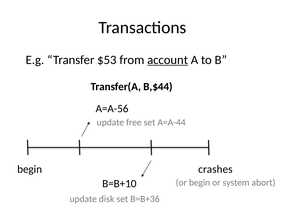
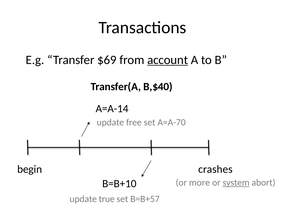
$53: $53 -> $69 (107, 60)
B,$44: B,$44 -> B,$40 (158, 87)
A=A-56: A=A-56 -> A=A-14 (112, 109)
A=A-44: A=A-44 -> A=A-70 (172, 122)
or begin: begin -> more (199, 182)
system underline: none -> present (236, 182)
disk: disk -> true (107, 199)
B=B+36: B=B+36 -> B=B+57 (145, 199)
